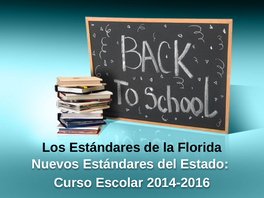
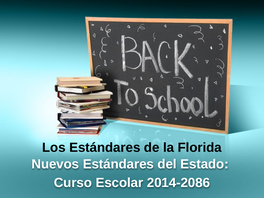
2014-2016: 2014-2016 -> 2014-2086 (178, 183)
